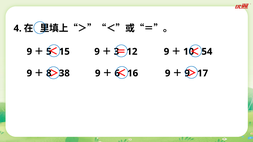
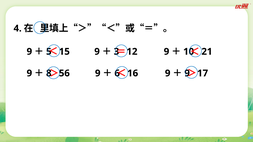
54: 54 -> 21 (207, 52)
38: 38 -> 56 (64, 73)
